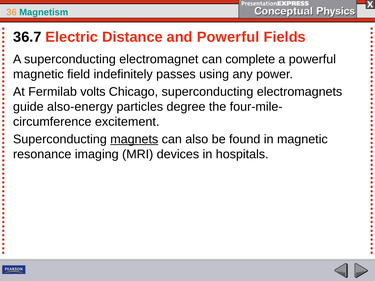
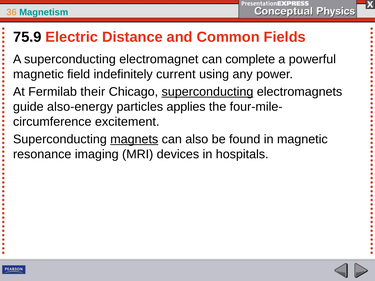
36.7: 36.7 -> 75.9 (27, 37)
and Powerful: Powerful -> Common (228, 37)
passes: passes -> current (176, 74)
volts: volts -> their (93, 92)
superconducting underline: none -> present (207, 92)
degree: degree -> applies (186, 107)
